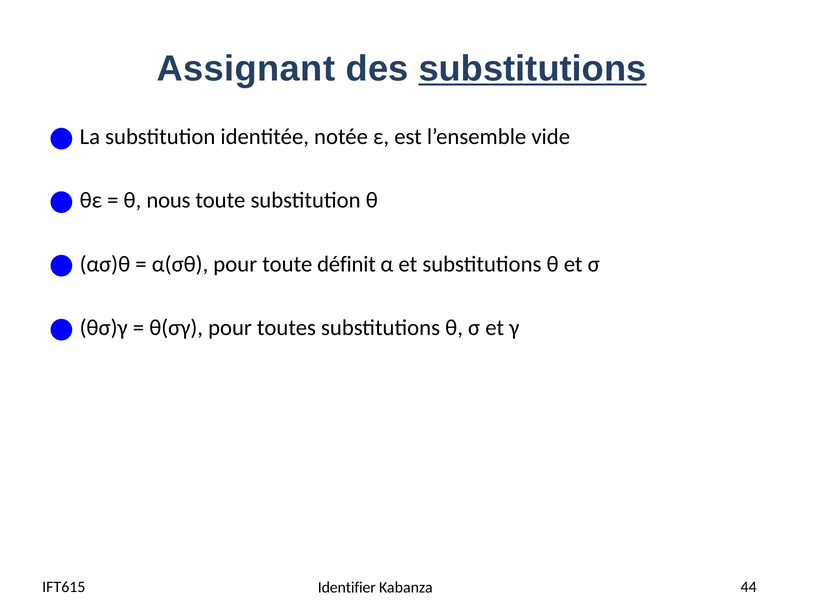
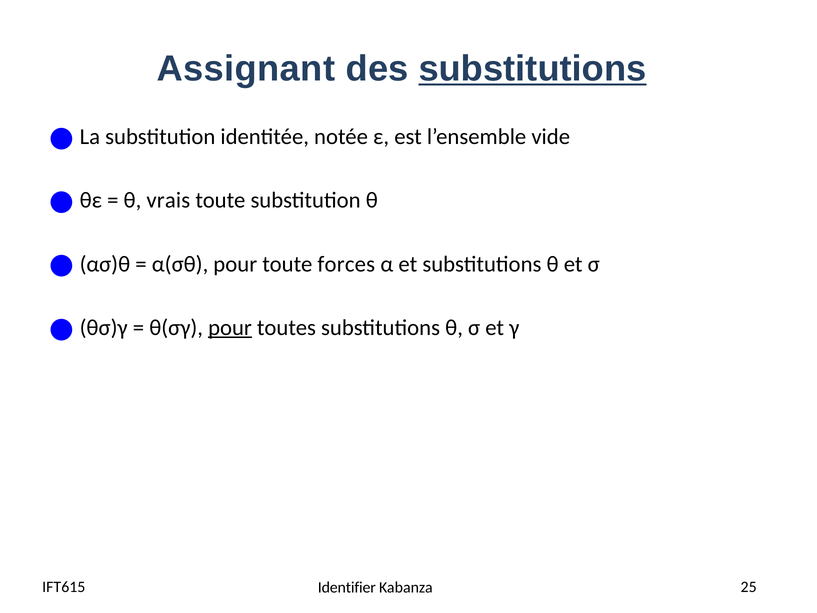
nous: nous -> vrais (168, 200)
définit: définit -> forces (346, 264)
pour underline: none -> present (230, 328)
44: 44 -> 25 (749, 587)
